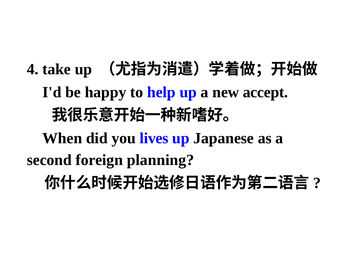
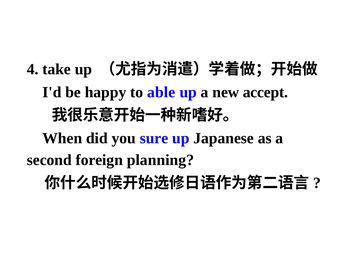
help: help -> able (161, 92)
lives: lives -> sure (154, 138)
